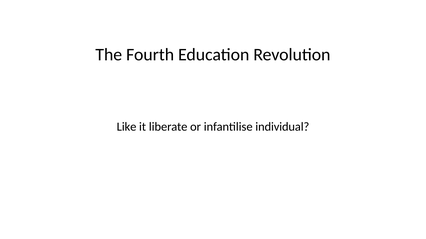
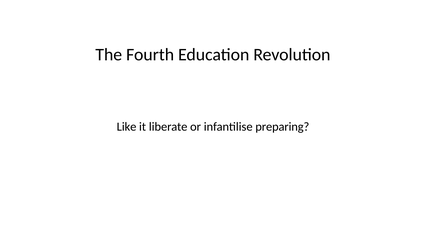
individual: individual -> preparing (282, 127)
